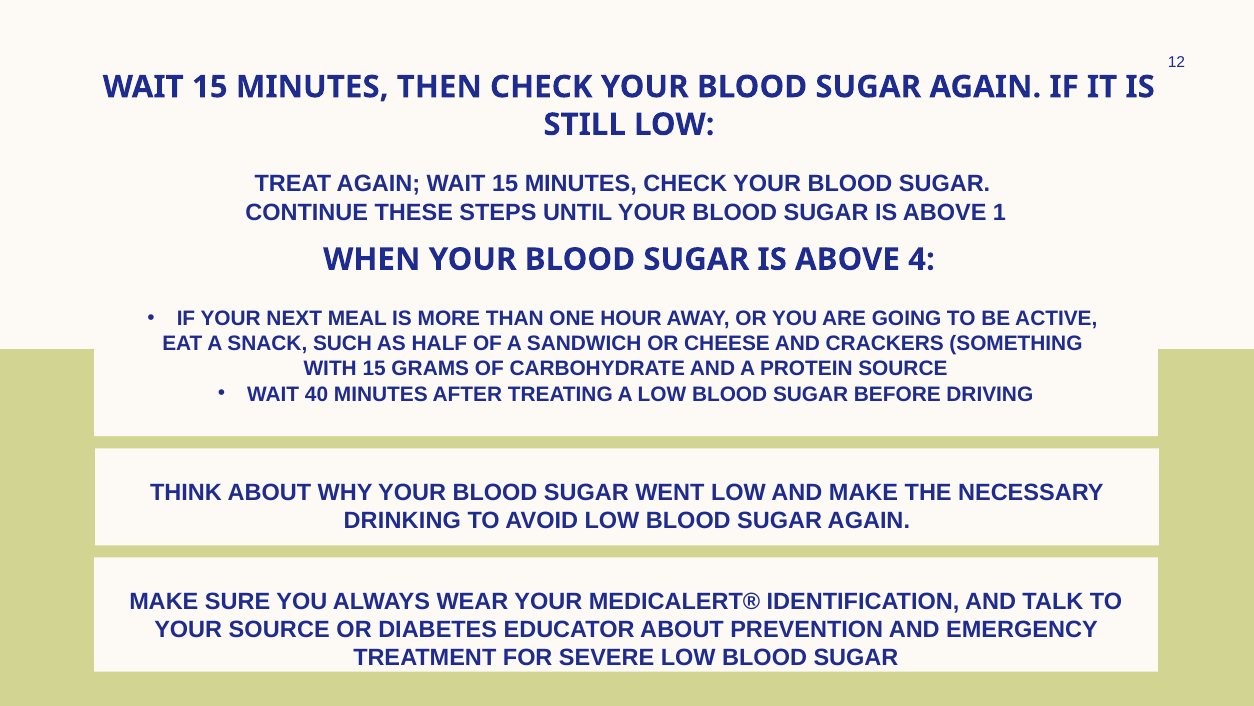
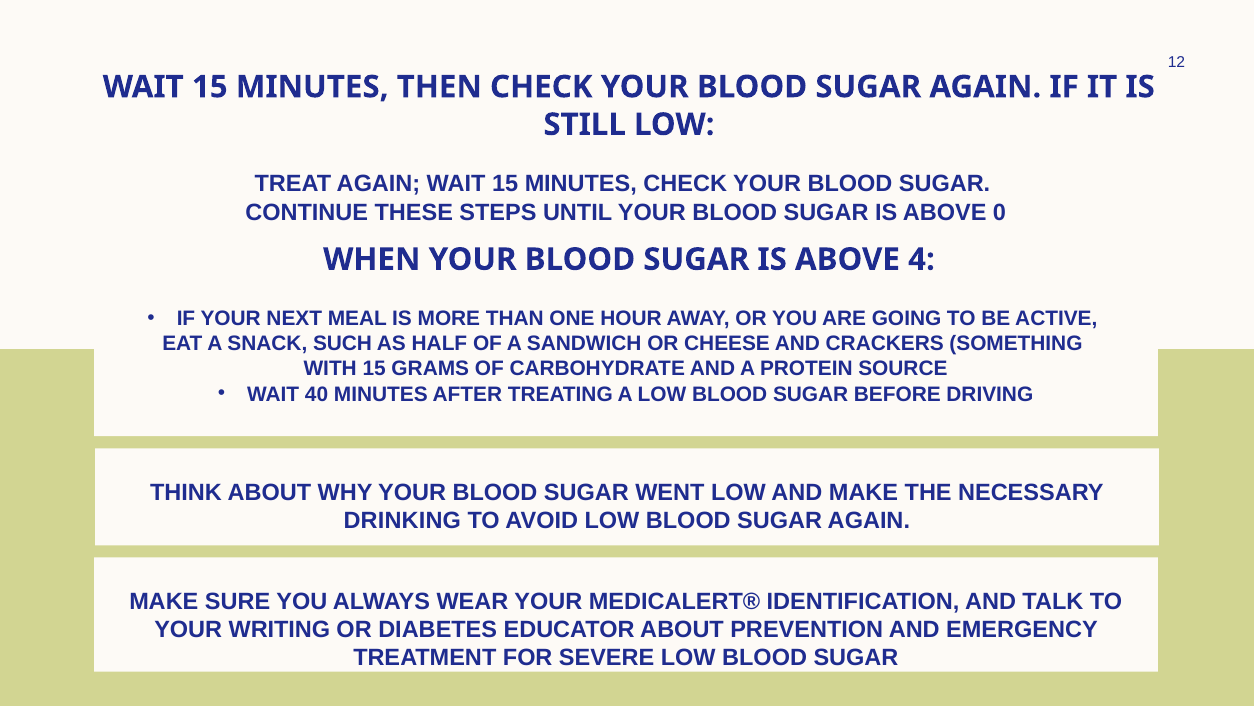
1: 1 -> 0 (999, 212)
YOUR SOURCE: SOURCE -> WRITING (279, 629)
